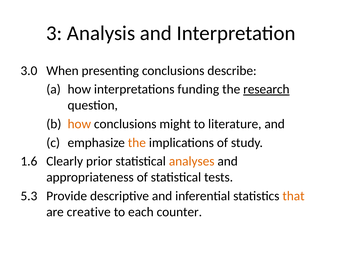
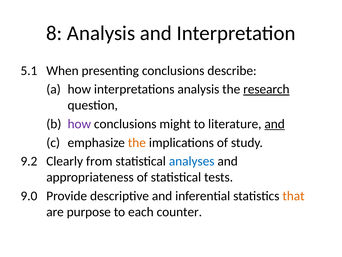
3: 3 -> 8 (54, 33)
3.0: 3.0 -> 5.1 (29, 70)
interpretations funding: funding -> analysis (198, 89)
how colour: orange -> purple (79, 124)
and underline: none -> present (275, 124)
1.6: 1.6 -> 9.2 (29, 161)
prior: prior -> from (99, 161)
analyses colour: orange -> blue (192, 161)
5.3: 5.3 -> 9.0 (29, 196)
creative: creative -> purpose (89, 212)
